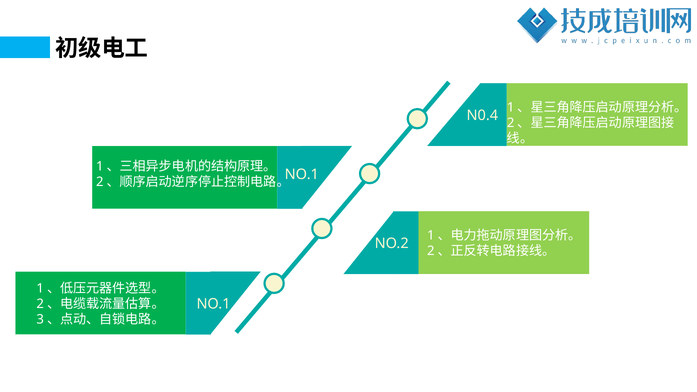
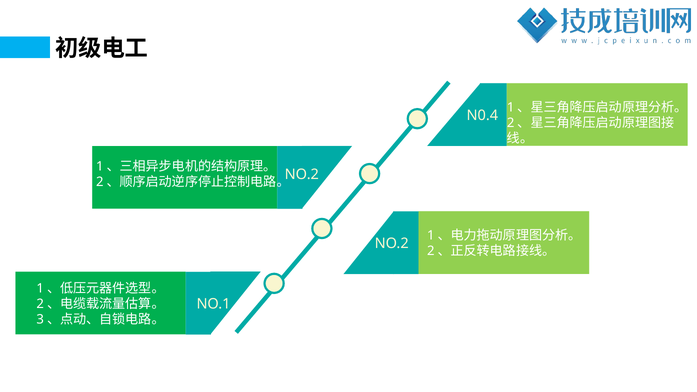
NO.1: NO.1 -> NO.2 (302, 174)
